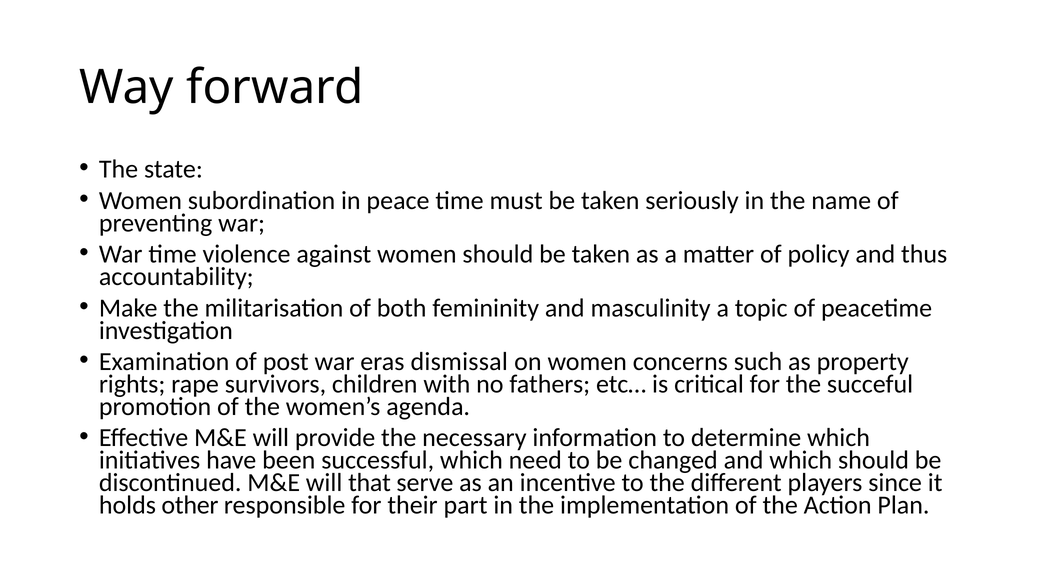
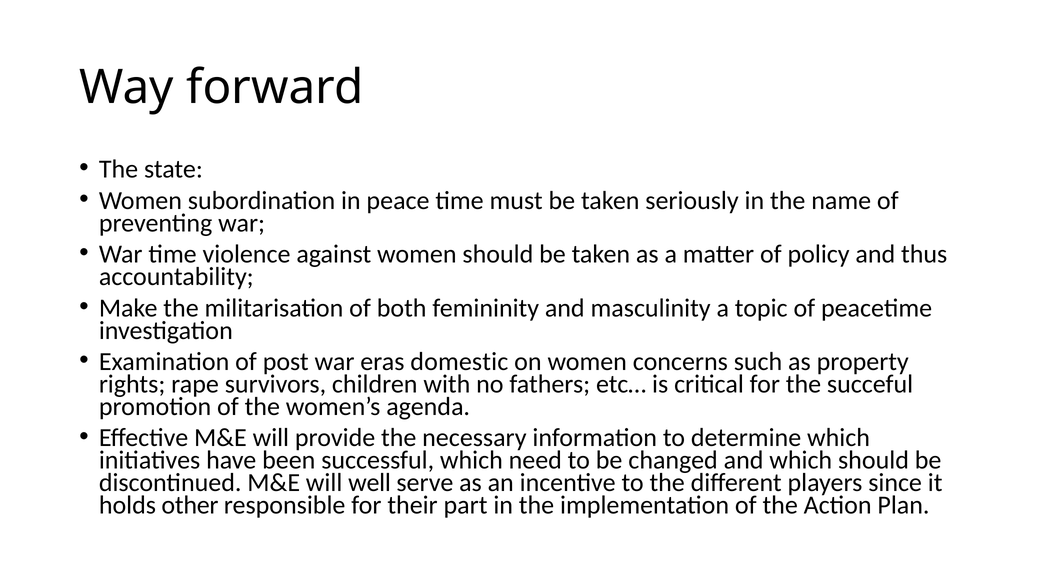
dismissal: dismissal -> domestic (459, 361)
that: that -> well (370, 483)
